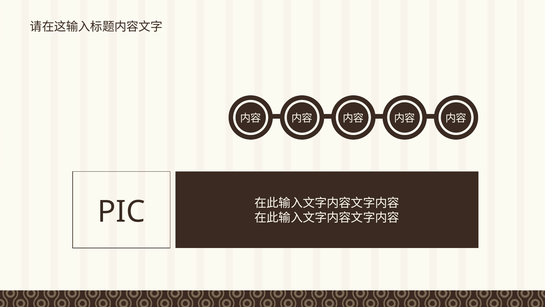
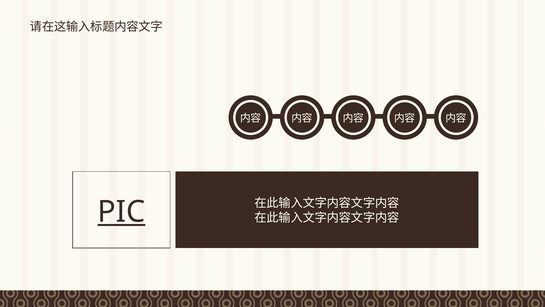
PIC underline: none -> present (121, 212)
